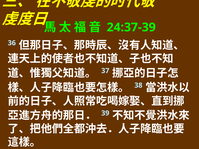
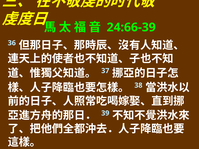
24:37-39: 24:37-39 -> 24:66-39 (131, 27)
